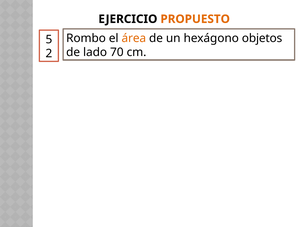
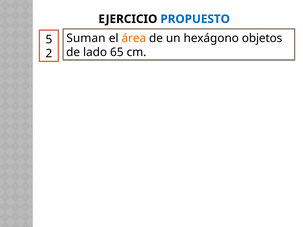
PROPUESTO colour: orange -> blue (195, 19)
Rombo: Rombo -> Suman (86, 38)
70: 70 -> 65 (117, 52)
